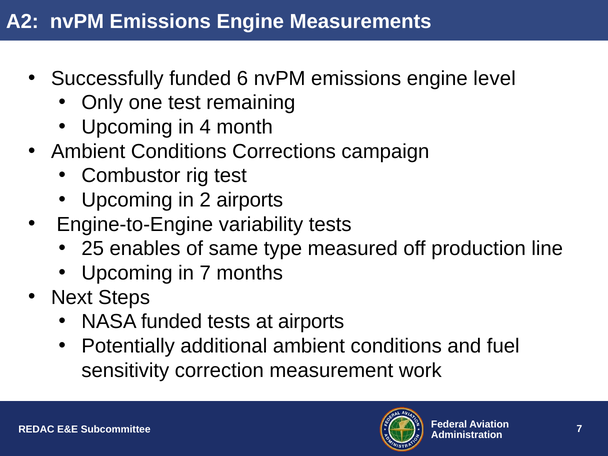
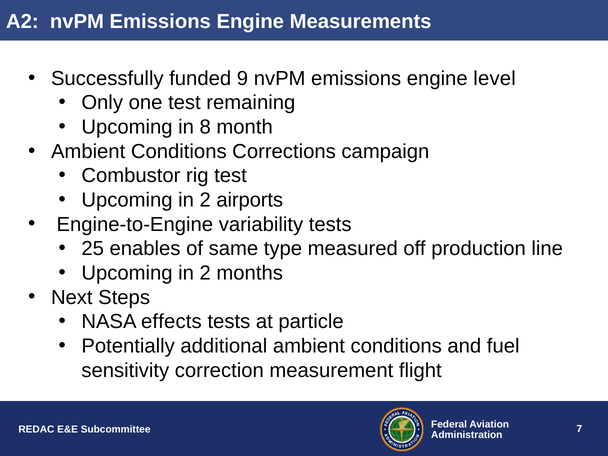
6: 6 -> 9 (242, 78)
4: 4 -> 8 (205, 127)
7: 7 -> 2 (205, 273)
NASA funded: funded -> effects (171, 322)
at airports: airports -> particle (311, 322)
work: work -> flight (420, 370)
